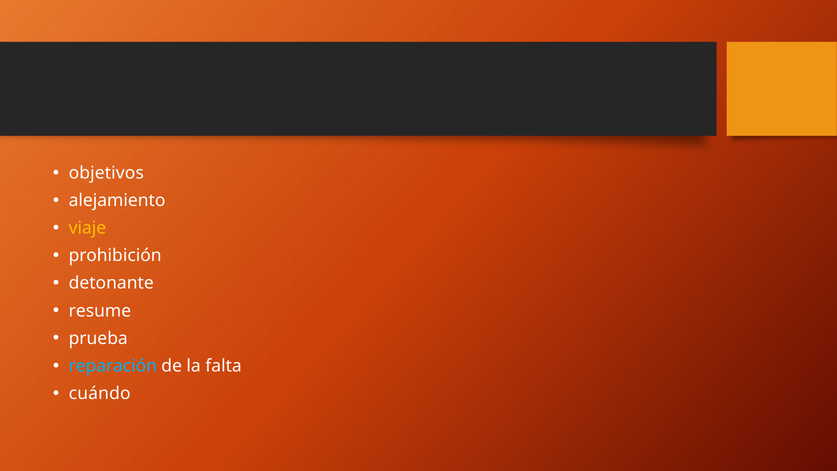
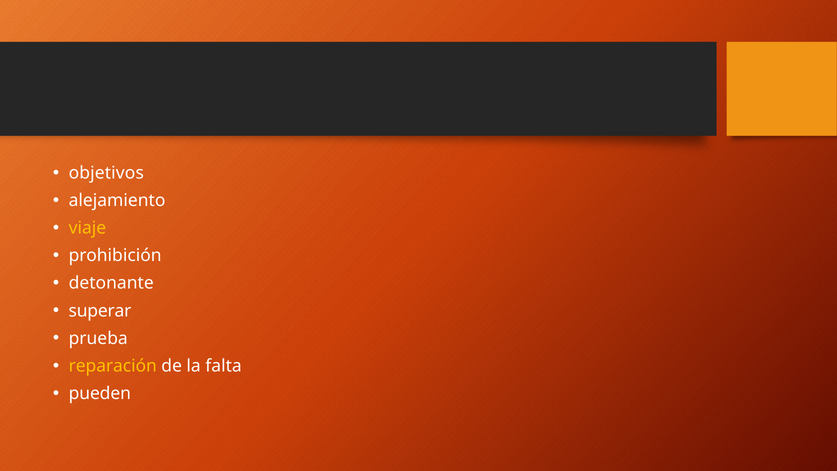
resume: resume -> superar (100, 311)
reparación colour: light blue -> yellow (113, 366)
cuándo: cuándo -> pueden (100, 393)
